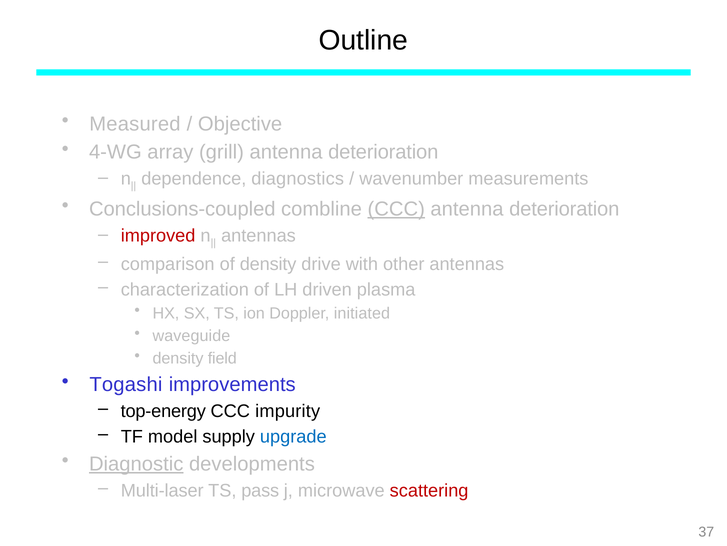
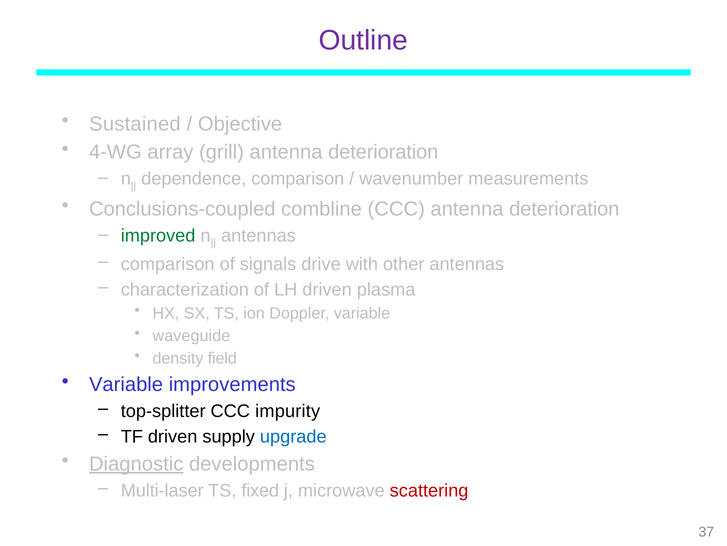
Outline colour: black -> purple (363, 41)
Measured: Measured -> Sustained (135, 124)
dependence diagnostics: diagnostics -> comparison (298, 179)
CCC underline: present -> none (396, 209)
improved colour: red -> green (158, 235)
of density: density -> signals (268, 264)
Doppler initiated: initiated -> variable (362, 313)
Togashi: Togashi -> Variable (126, 384)
top-energy: top-energy -> top-splitter (163, 411)
TF model: model -> driven (173, 436)
pass: pass -> fixed (260, 490)
